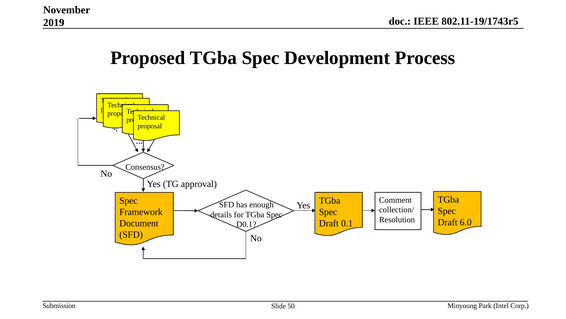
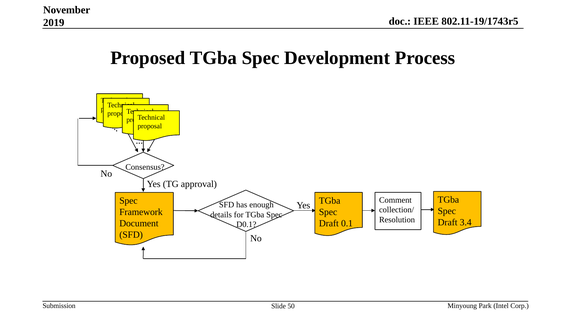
6.0: 6.0 -> 3.4 (466, 222)
